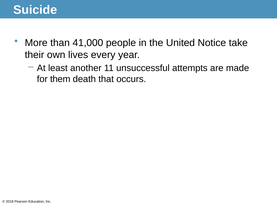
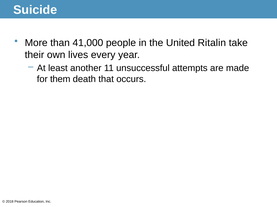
Notice: Notice -> Ritalin (212, 43)
